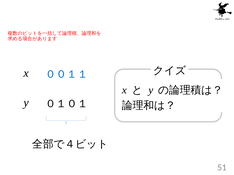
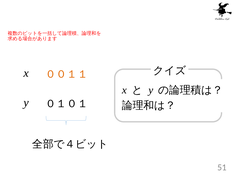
００１１ colour: blue -> orange (67, 74)
